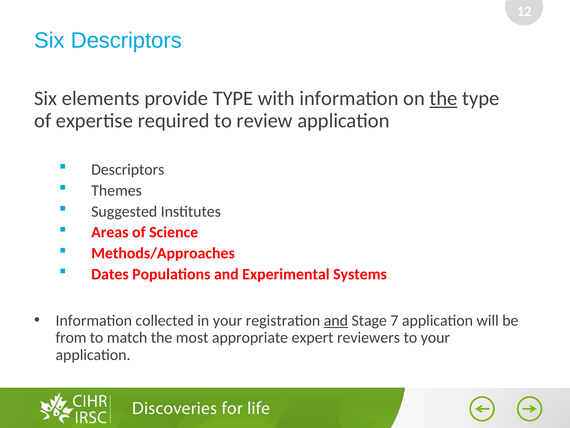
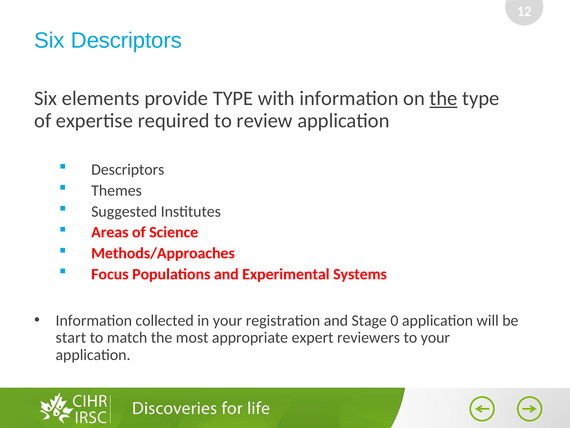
Dates: Dates -> Focus (110, 274)
and underline: present -> none (336, 320)
7: 7 -> 0 (394, 320)
from: from -> start (71, 337)
